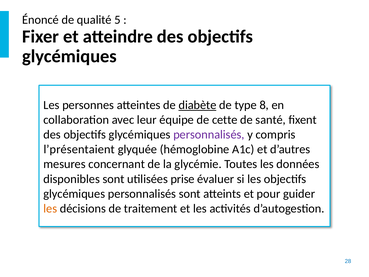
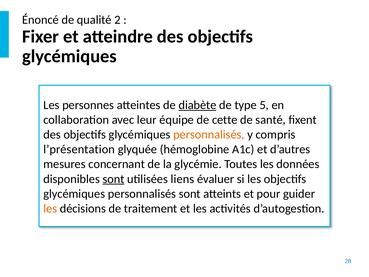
5: 5 -> 2 (117, 20)
8: 8 -> 5 (264, 105)
personnalisés colour: purple -> orange (209, 135)
l’présentaient: l’présentaient -> l’présentation (79, 149)
sont underline: none -> present (113, 179)
prise: prise -> liens (182, 179)
